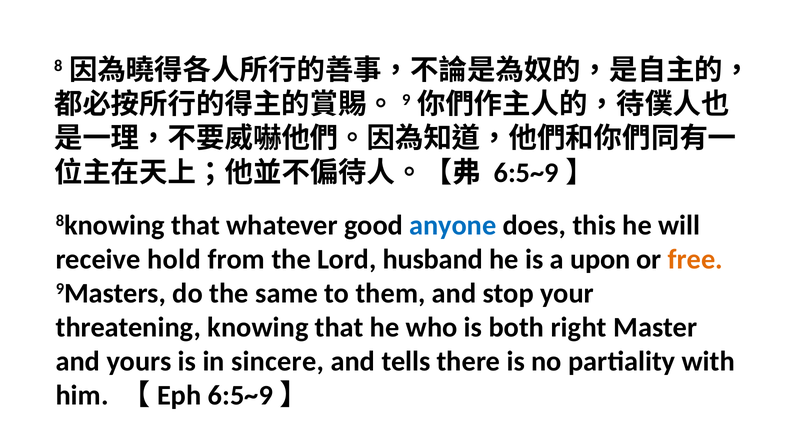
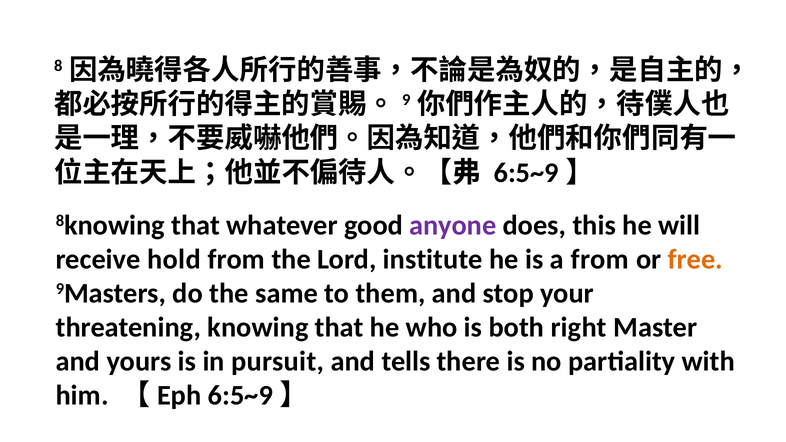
anyone colour: blue -> purple (453, 225)
husband: husband -> institute (433, 259)
a upon: upon -> from (600, 259)
sincere: sincere -> pursuit (278, 362)
